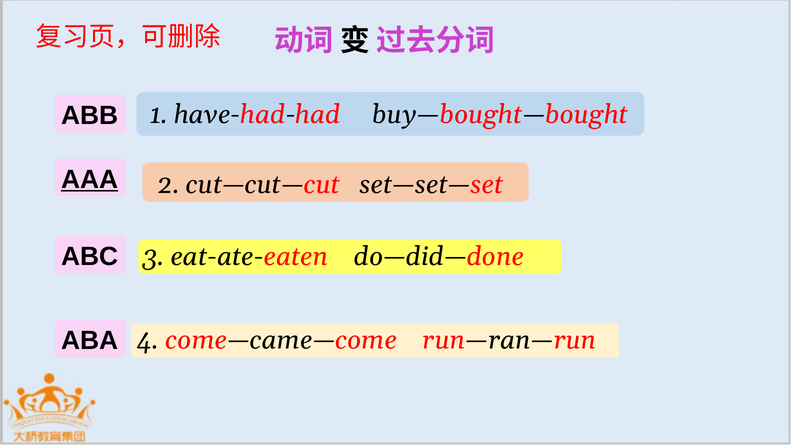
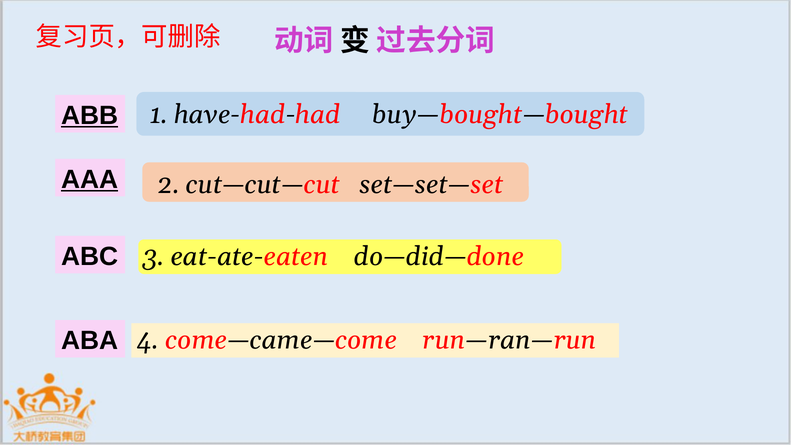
ABB underline: none -> present (90, 116)
